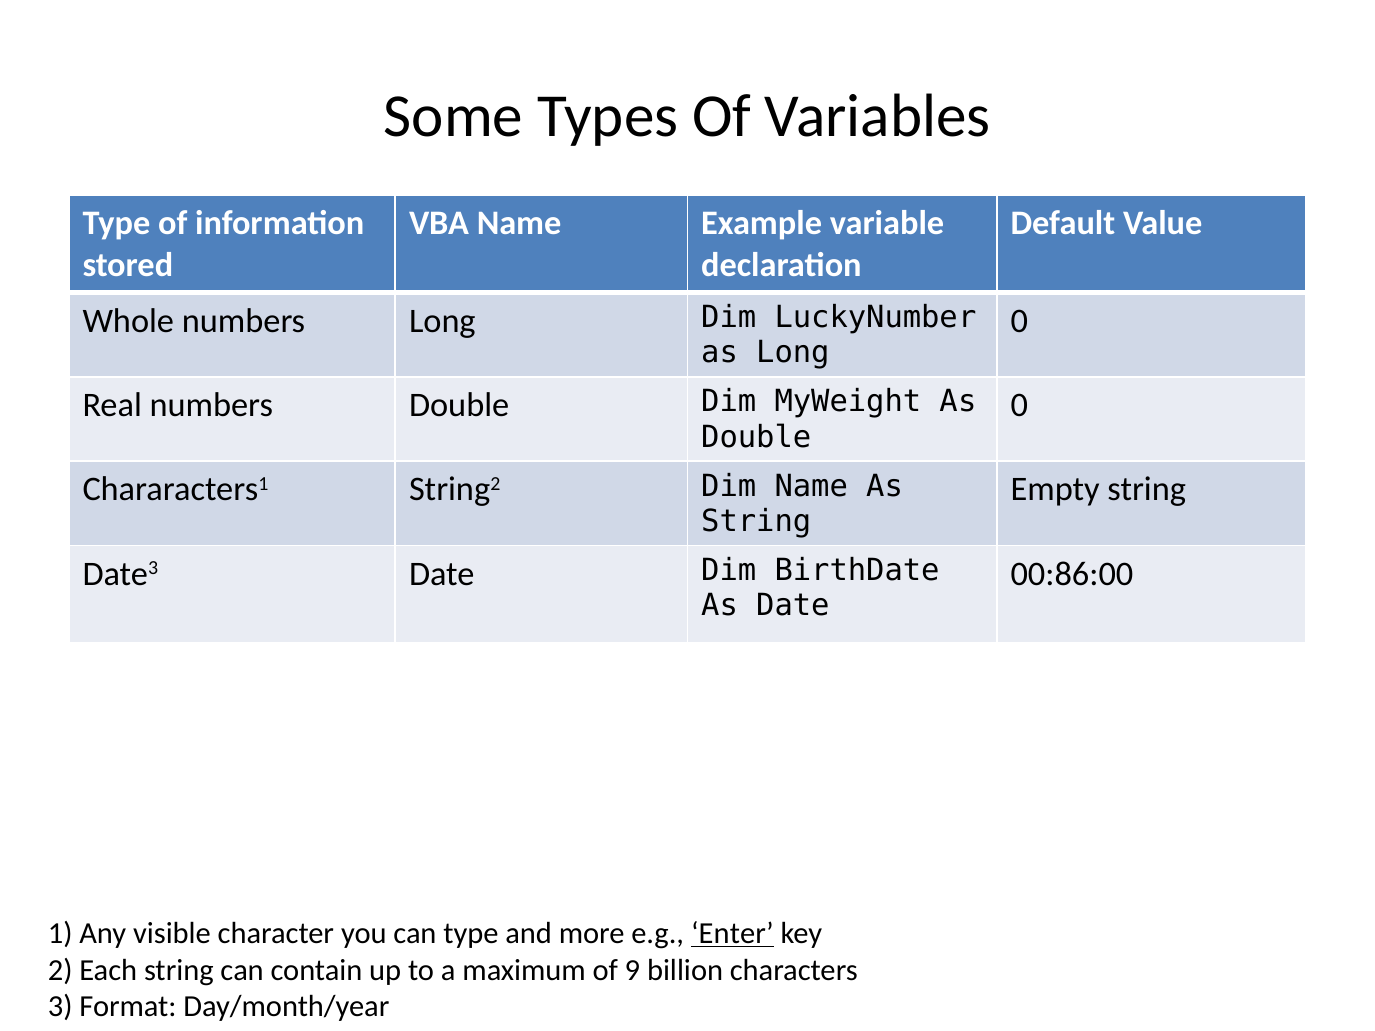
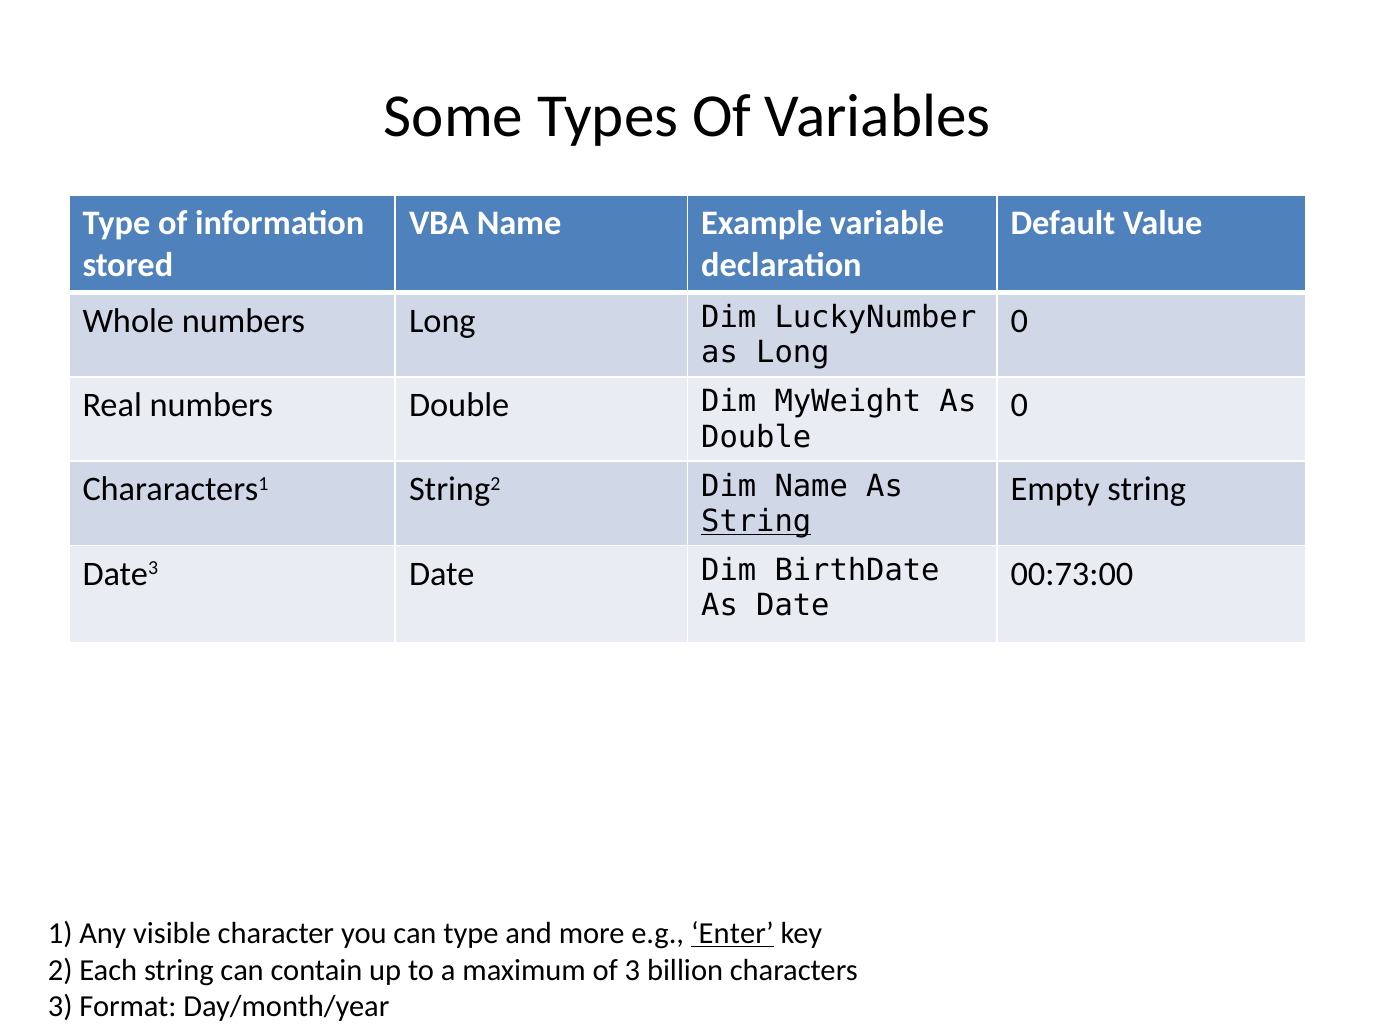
String underline: none -> present (756, 522)
00:86:00: 00:86:00 -> 00:73:00 (1072, 574)
of 9: 9 -> 3 (632, 970)
